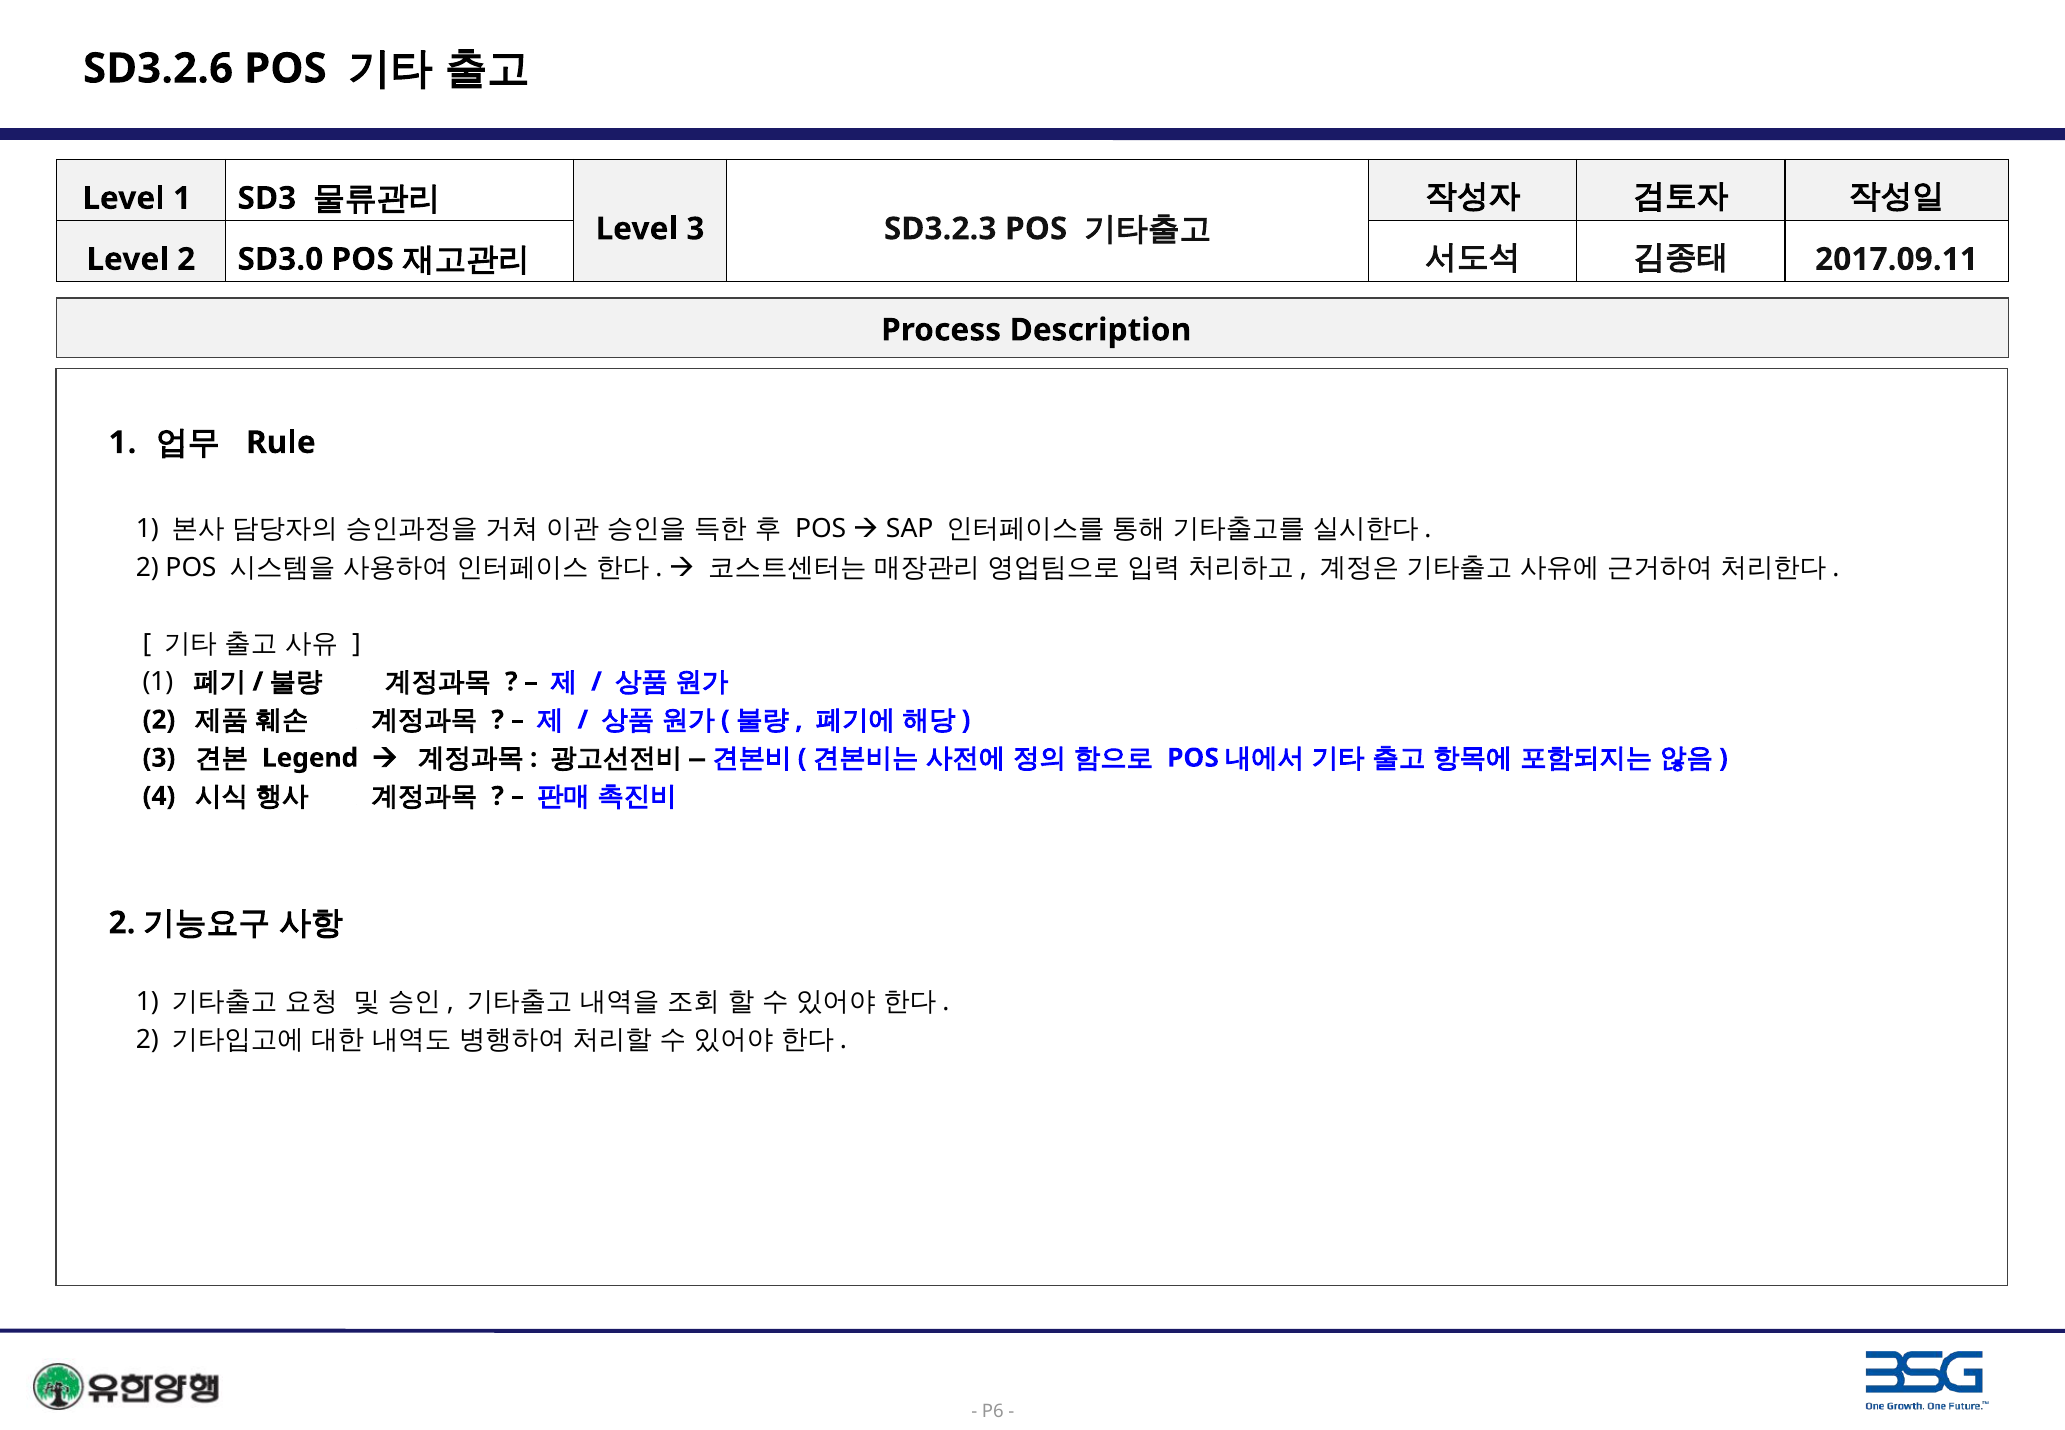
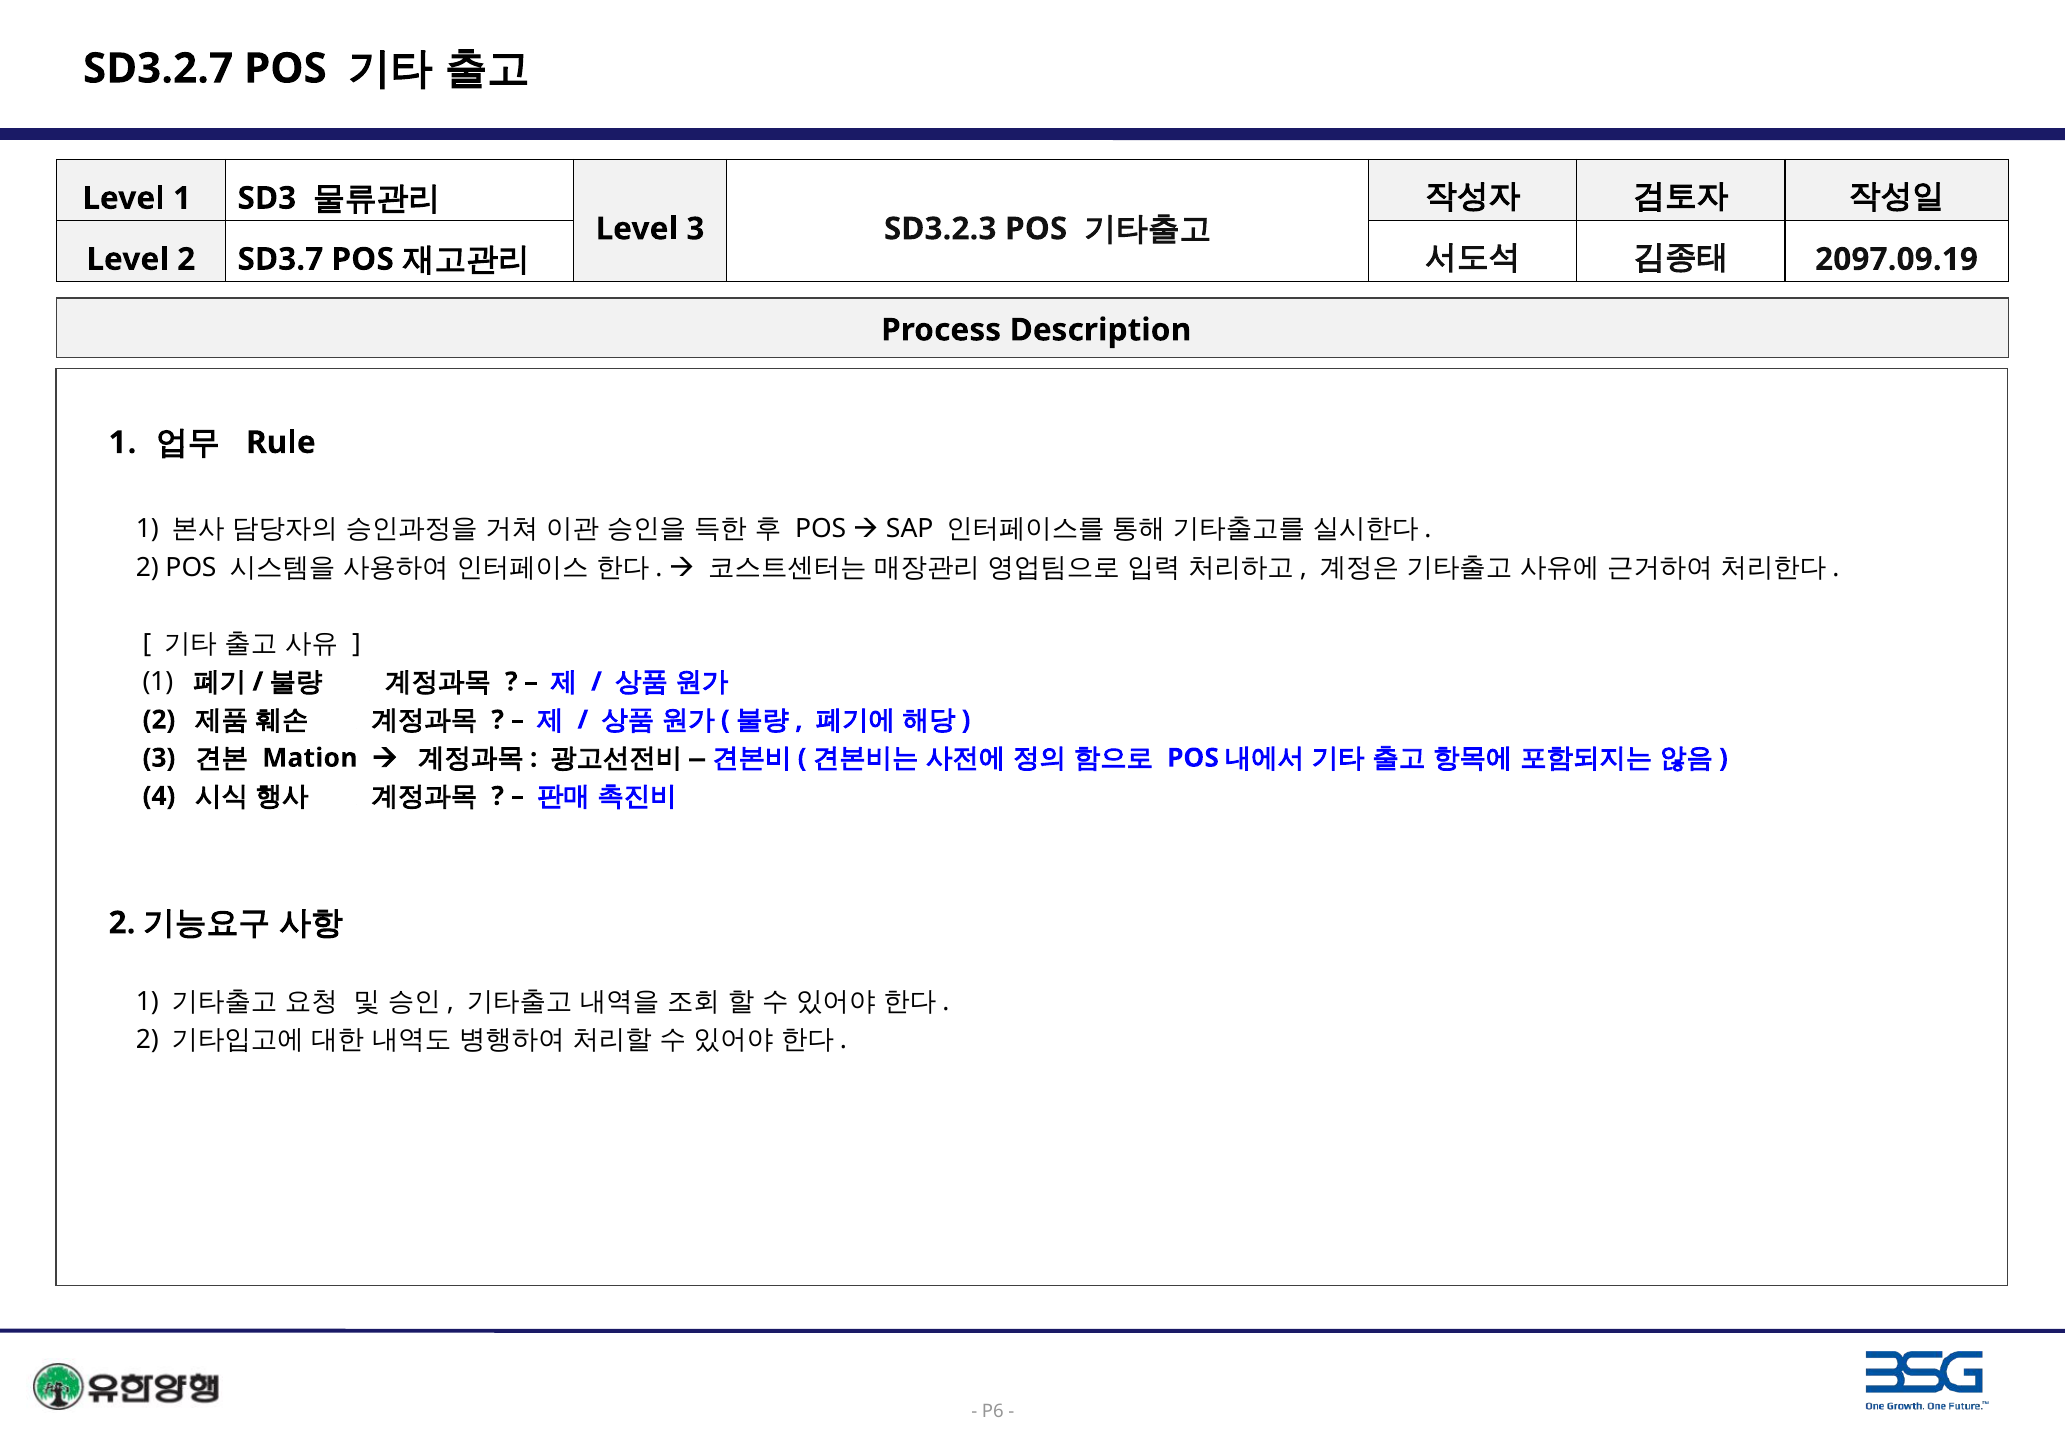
SD3.2.6: SD3.2.6 -> SD3.2.7 (158, 69)
SD3.0: SD3.0 -> SD3.7 (280, 259)
2017.09.11: 2017.09.11 -> 2097.09.19 (1897, 259)
Legend: Legend -> Mation (310, 758)
